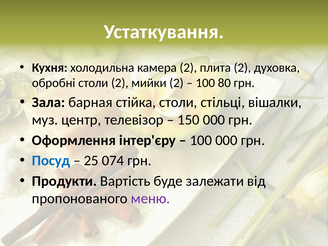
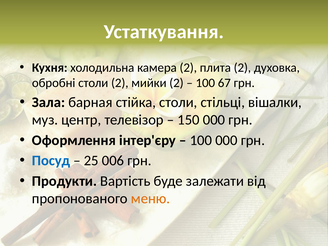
80: 80 -> 67 (224, 83)
074: 074 -> 006 (113, 161)
меню colour: purple -> orange (151, 199)
